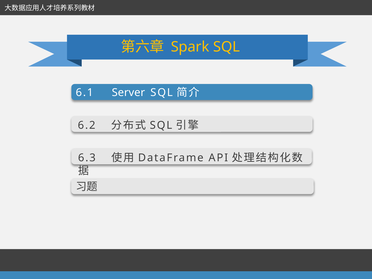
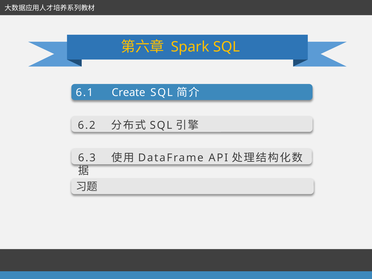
Server: Server -> Create (128, 92)
